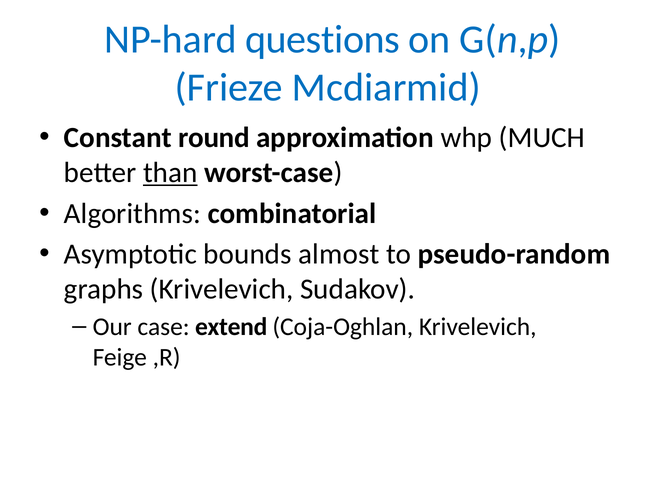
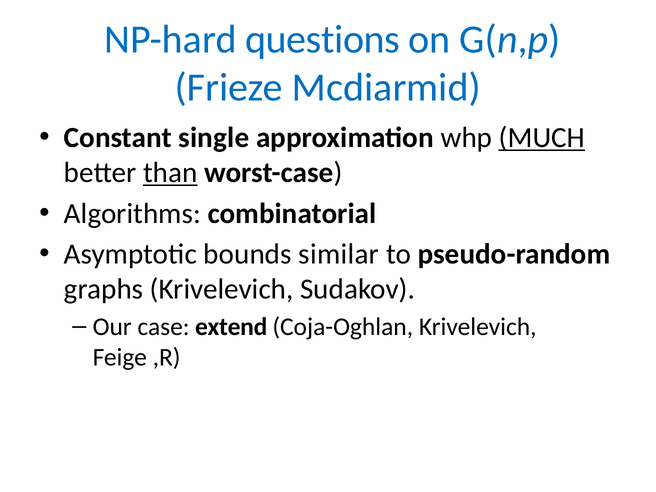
round: round -> single (214, 138)
MUCH underline: none -> present (542, 138)
almost: almost -> similar (339, 254)
